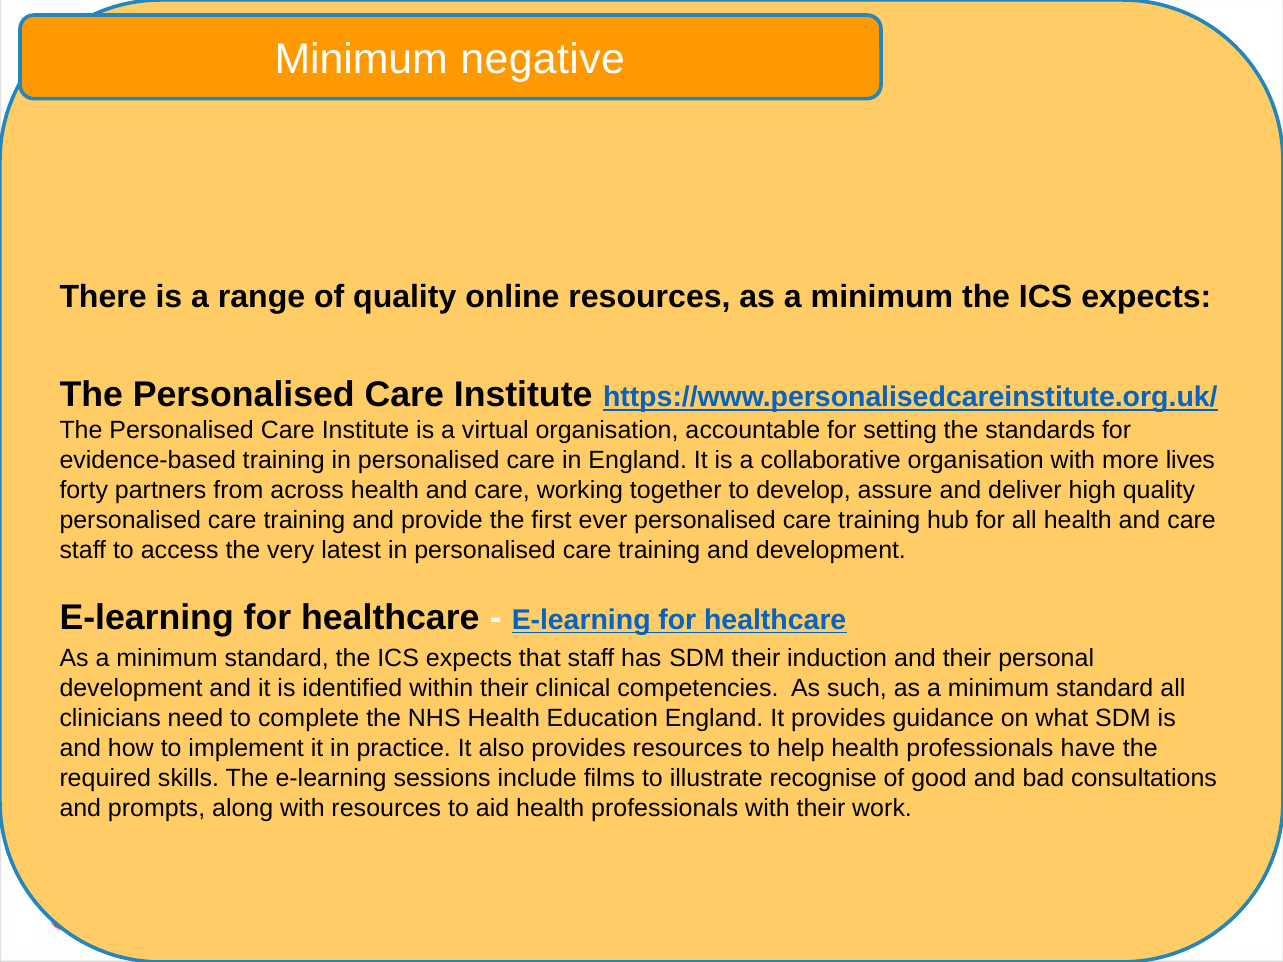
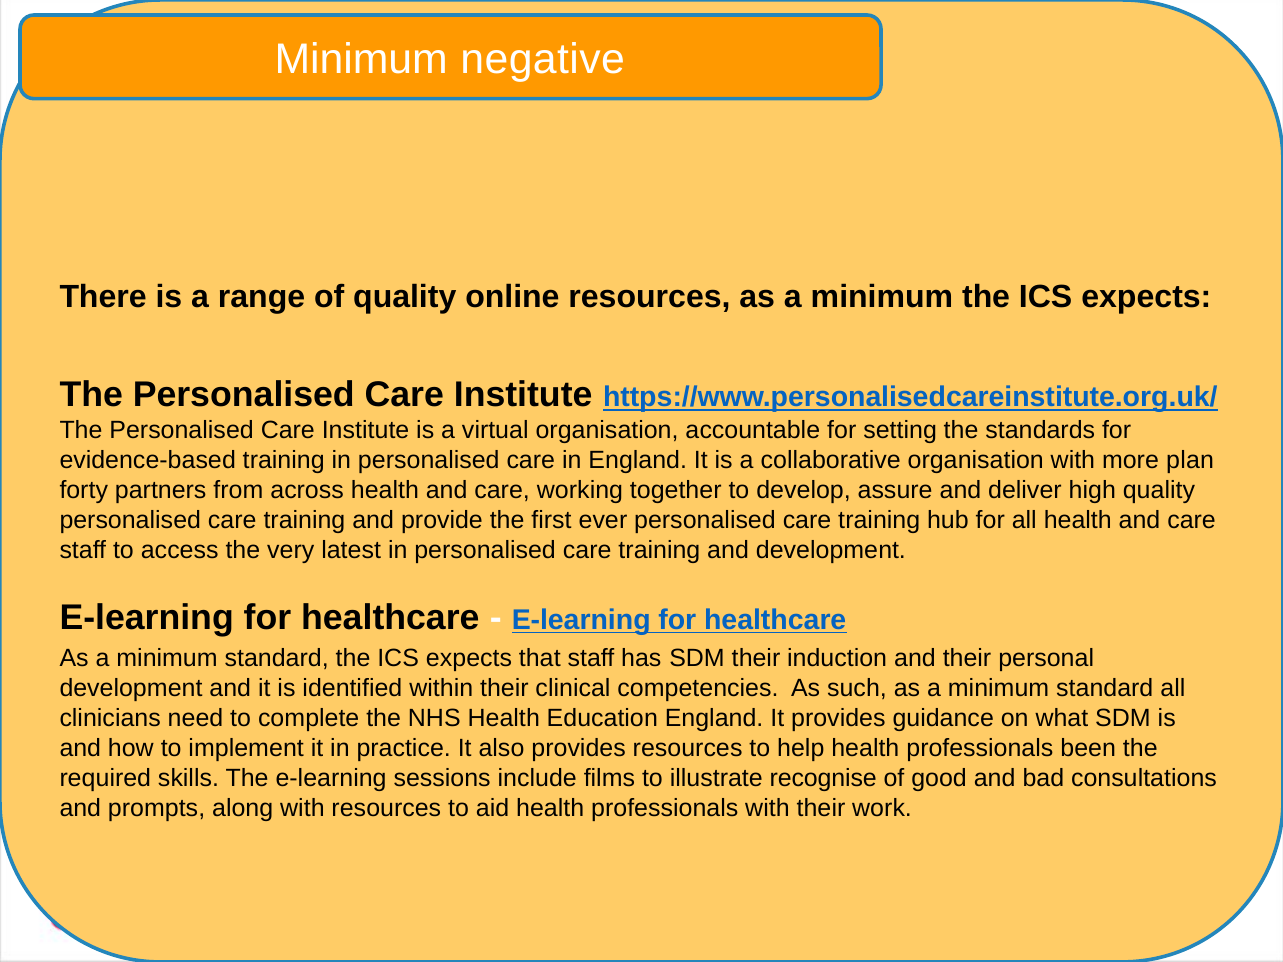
lives: lives -> plan (1190, 461)
have: have -> been (1088, 748)
